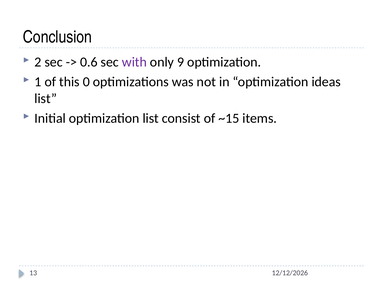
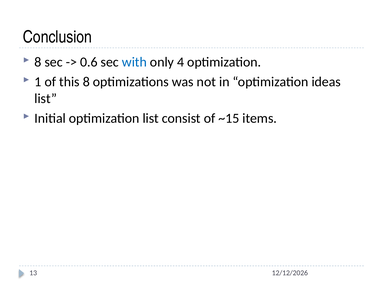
2: 2 -> 8 (38, 62)
with colour: purple -> blue (134, 62)
9: 9 -> 4 (181, 62)
this 0: 0 -> 8 (86, 82)
